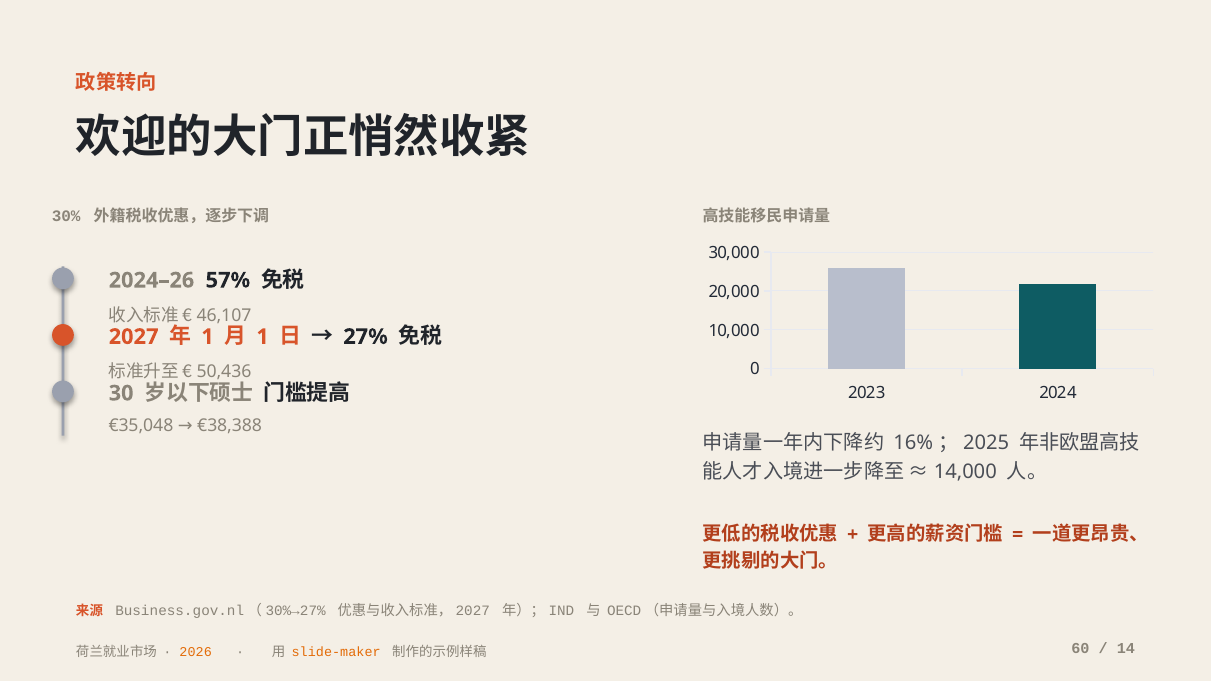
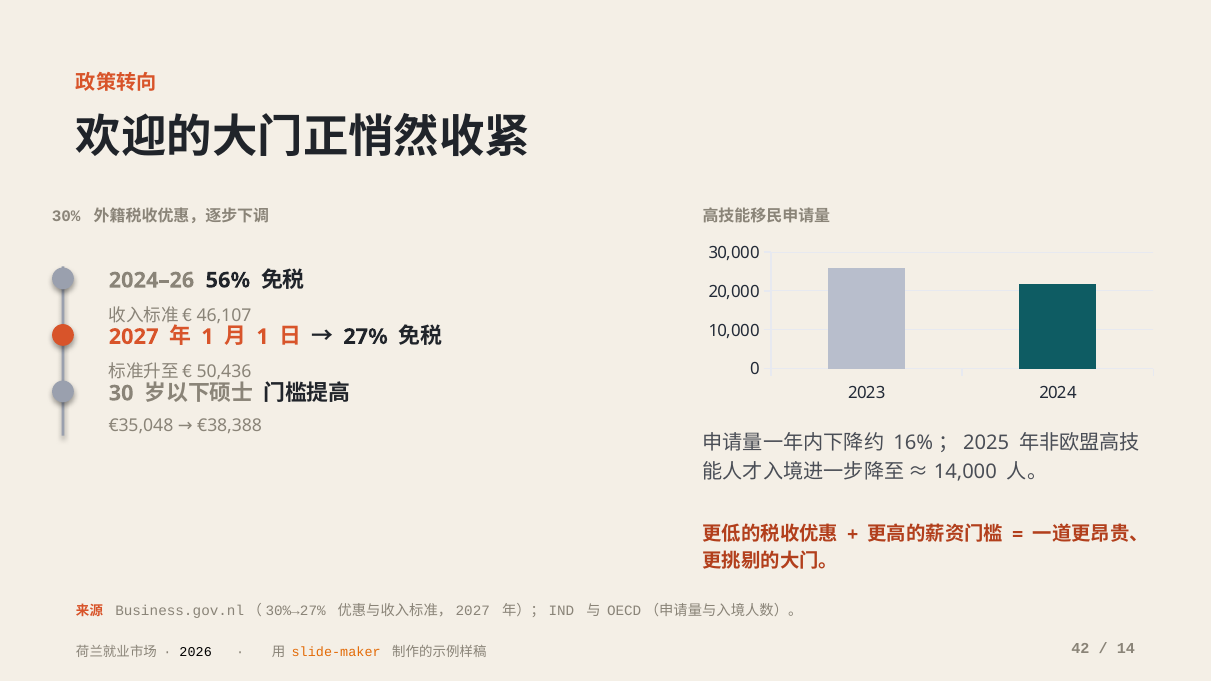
57%: 57% -> 56% (228, 280)
2026 colour: orange -> black (196, 652)
60: 60 -> 42 (1080, 649)
